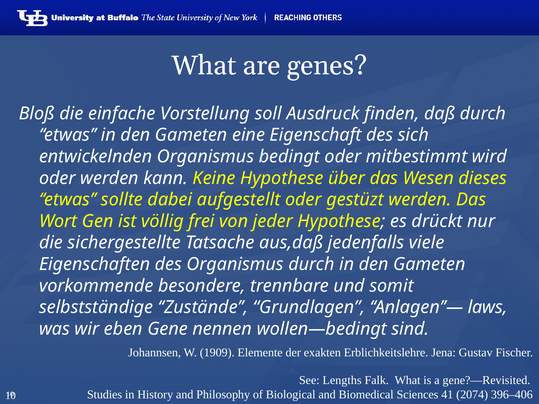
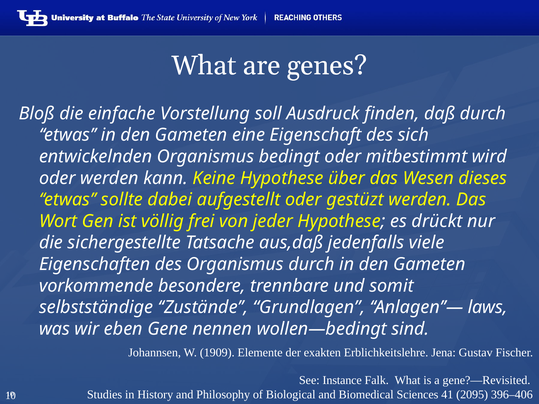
Lengths: Lengths -> Instance (342, 380)
2074: 2074 -> 2095 (472, 395)
